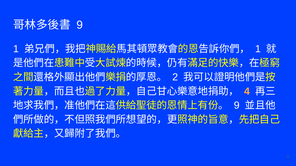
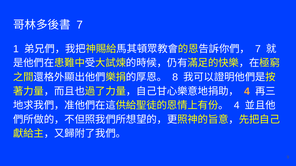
9: 9 -> 7 (80, 25)
1: 1 -> 7 (258, 49)
2: 2 -> 8 (175, 77)
9: 9 -> 4 (237, 106)
